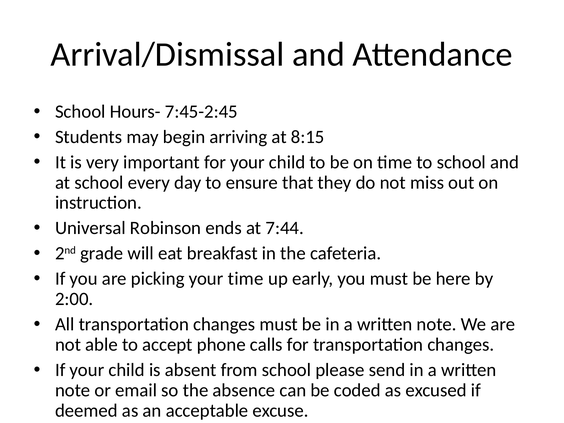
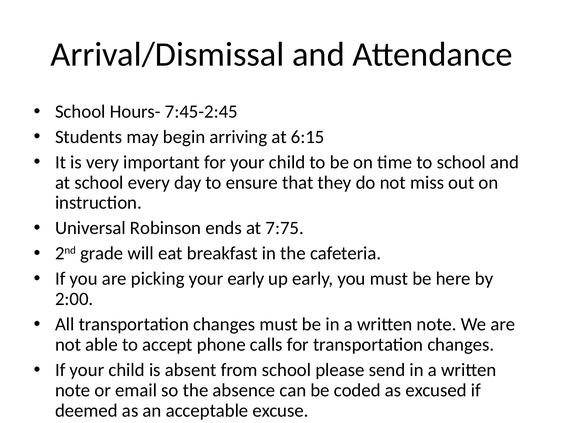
8:15: 8:15 -> 6:15 (308, 137)
7:44: 7:44 -> 7:75 (285, 228)
your time: time -> early (246, 279)
